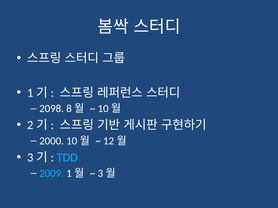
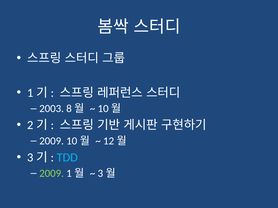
2098: 2098 -> 2003 (52, 109)
2000: 2000 -> 2009 (52, 141)
2009 colour: light blue -> light green (52, 174)
